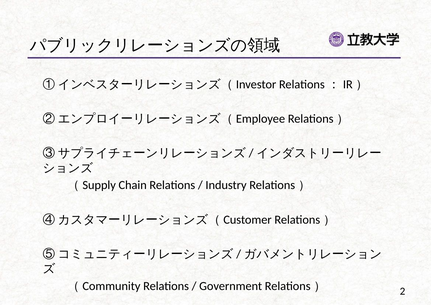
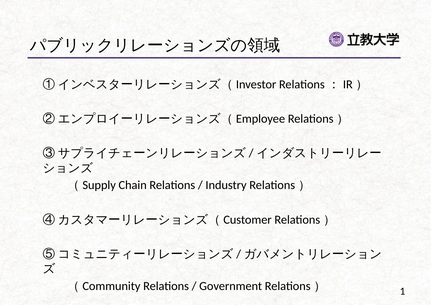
2: 2 -> 1 (403, 291)
